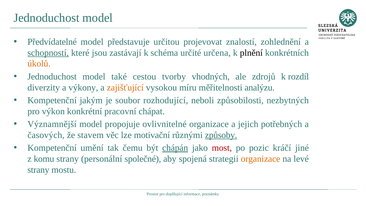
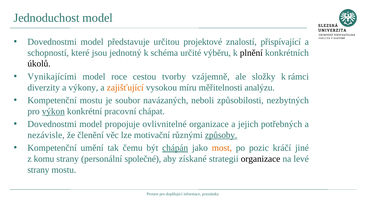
Předvídatelné: Předvídatelné -> Dovednostmi (52, 42)
projevovat: projevovat -> projektové (203, 42)
zohlednění: zohlednění -> přispívající (281, 42)
schopností underline: present -> none (48, 53)
zastávají: zastávají -> jednotný (125, 53)
určena: určena -> výběru (217, 53)
úkolů colour: orange -> black (39, 64)
Jednoduchost: Jednoduchost -> Vynikajícími (52, 76)
také: také -> roce (119, 76)
vhodných: vhodných -> vzájemně (211, 76)
zdrojů: zdrojů -> složky (264, 76)
rozdíl: rozdíl -> rámci (298, 76)
Kompetenční jakým: jakým -> mostu (91, 100)
rozhodující: rozhodující -> navázaných (166, 100)
výkon underline: none -> present (53, 111)
Významnější: Významnější -> Dovednostmi (52, 124)
časových: časových -> nezávisle (46, 135)
stavem: stavem -> členění (91, 135)
most colour: red -> orange (222, 148)
spojená: spojená -> získané (193, 159)
organizace colour: orange -> black (261, 159)
